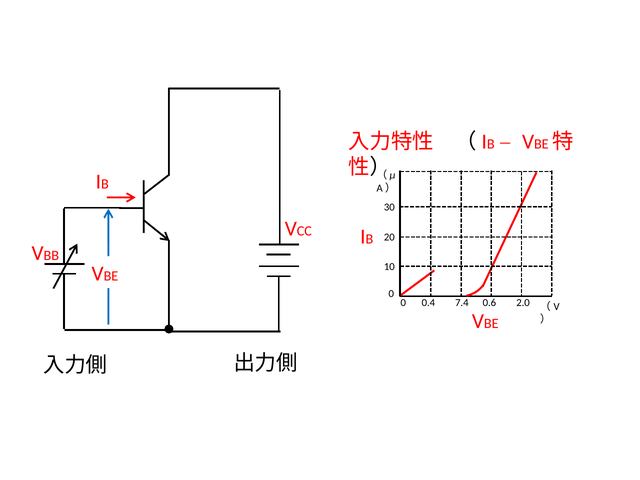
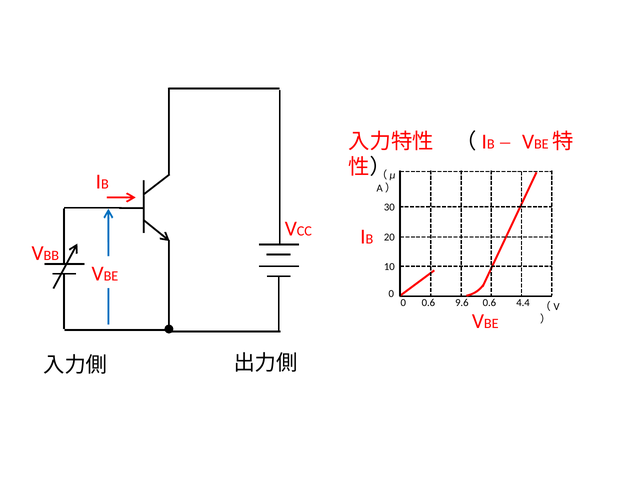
0.4: 0.4 -> 0.6 (428, 302)
7.4: 7.4 -> 9.6 (462, 302)
2.0: 2.0 -> 4.4 (523, 303)
